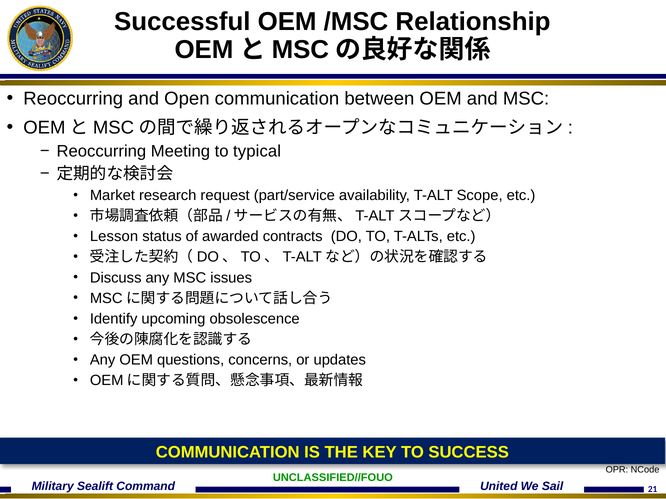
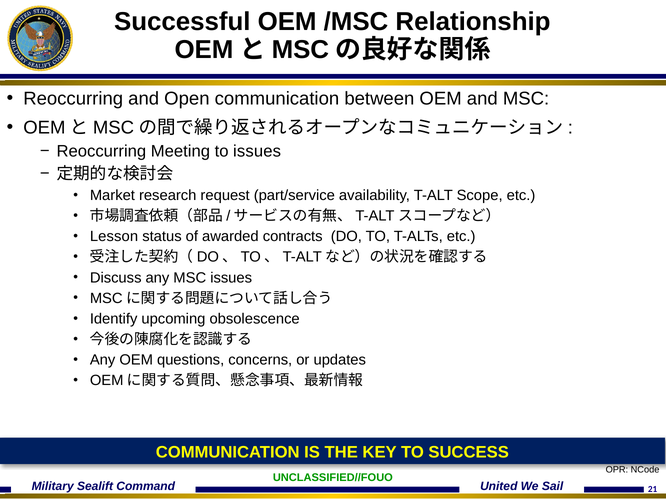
to typical: typical -> issues (257, 151)
